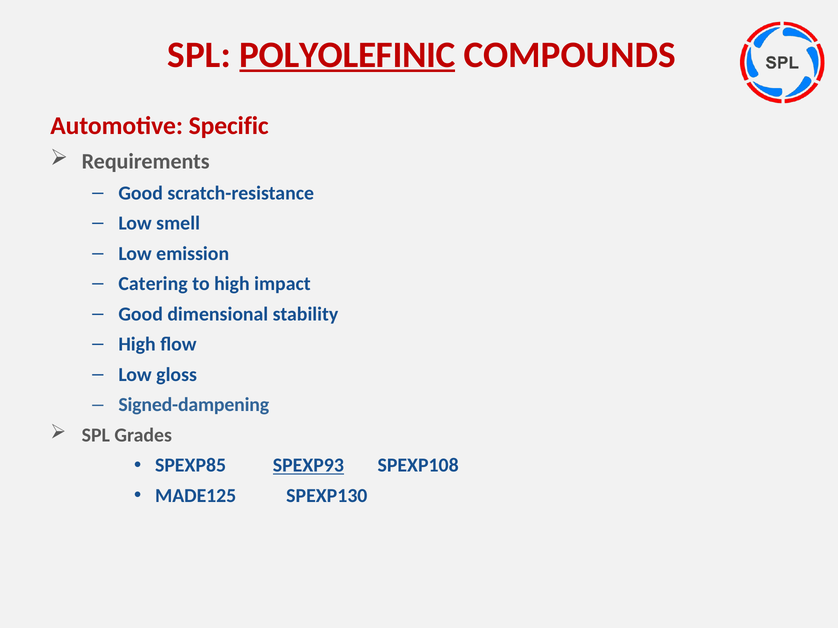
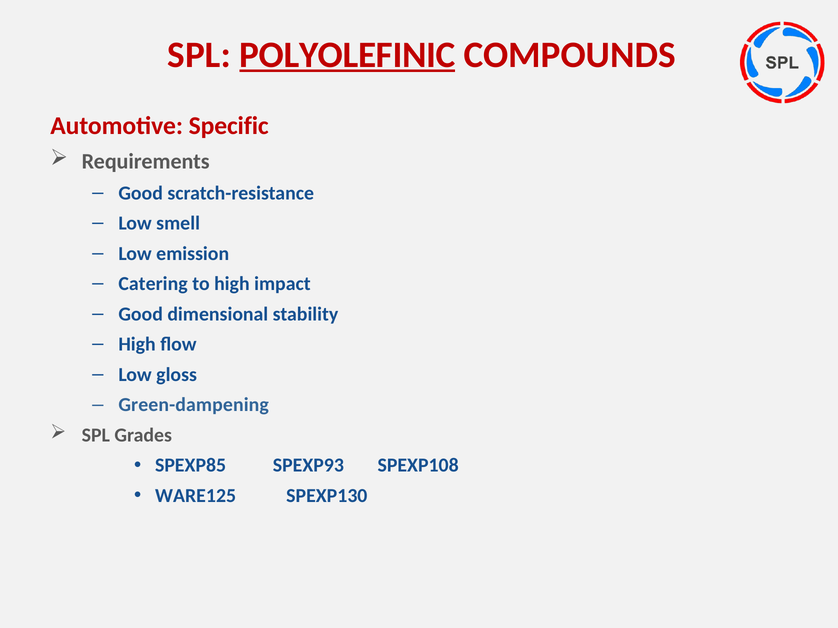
Signed-dampening: Signed-dampening -> Green-dampening (194, 405)
SPEXP93 underline: present -> none (308, 466)
MADE125: MADE125 -> WARE125 (196, 496)
